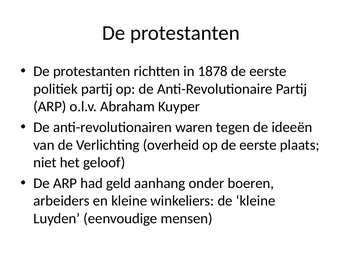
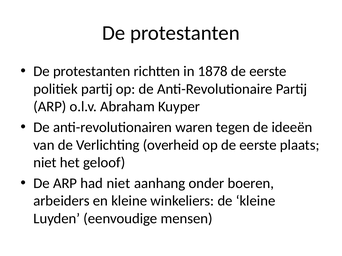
had geld: geld -> niet (118, 184)
